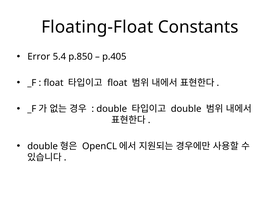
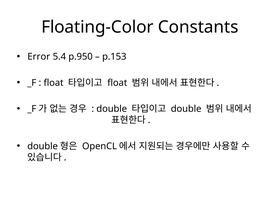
Floating-Float: Floating-Float -> Floating-Color (97, 27)
p.850: p.850 -> p.950 (81, 57)
p.405: p.405 -> p.153 (114, 57)
